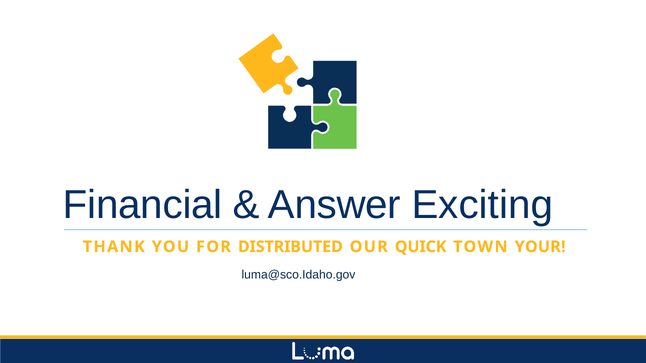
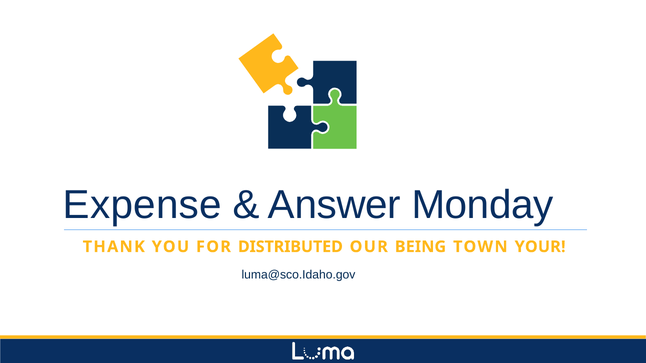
Financial: Financial -> Expense (142, 205)
Exciting: Exciting -> Monday (482, 205)
QUICK: QUICK -> BEING (420, 247)
